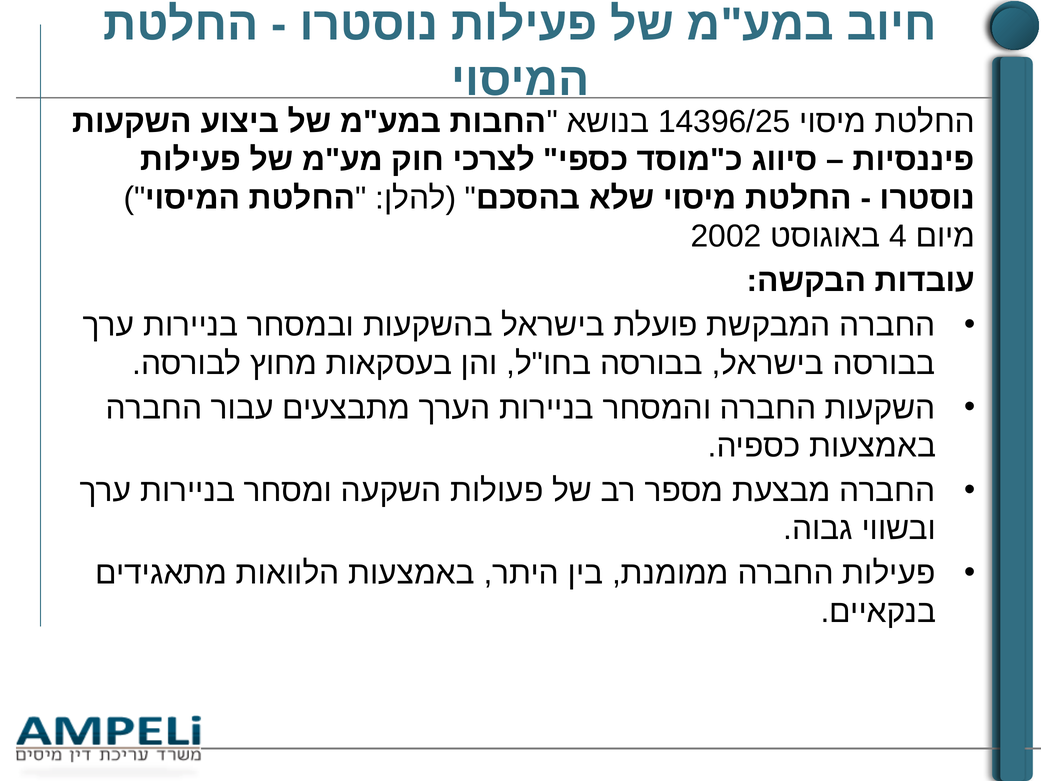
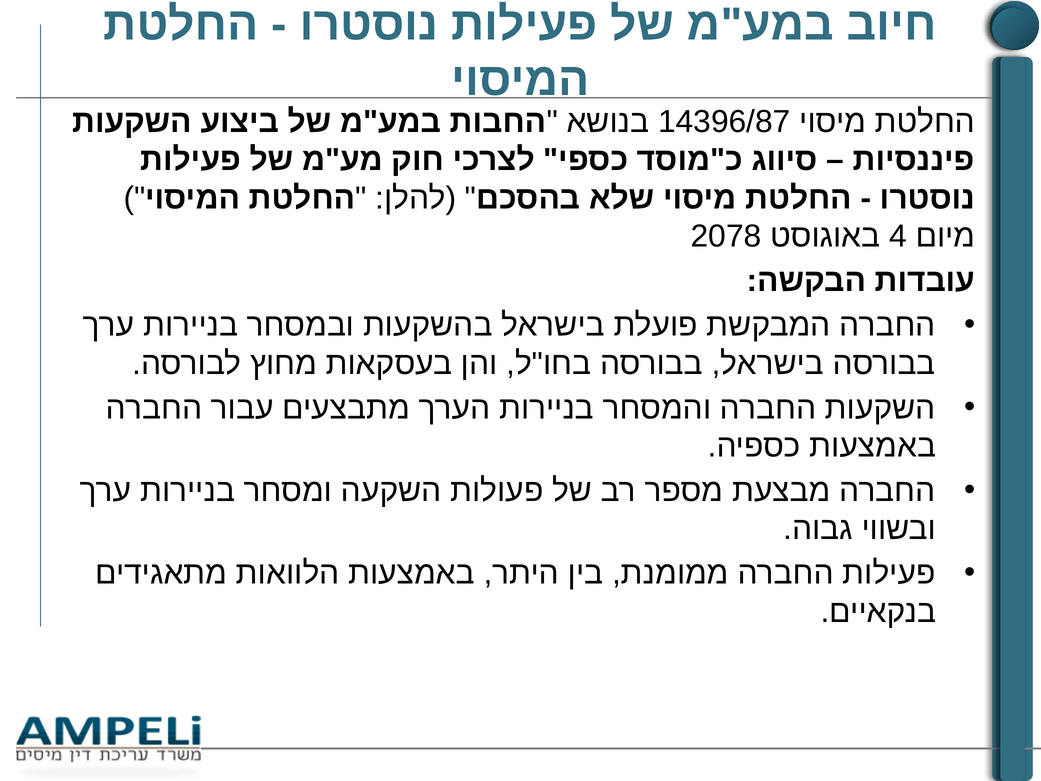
14396/25: 14396/25 -> 14396/87 (724, 122)
2002: 2002 -> 2078 (726, 236)
